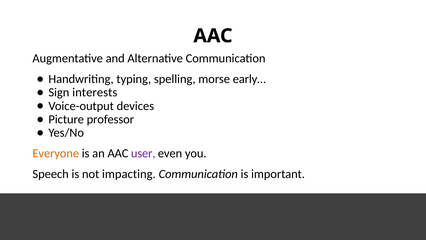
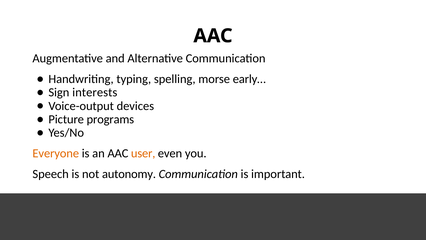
professor: professor -> programs (110, 119)
user colour: purple -> orange (143, 153)
impacting: impacting -> autonomy (129, 174)
